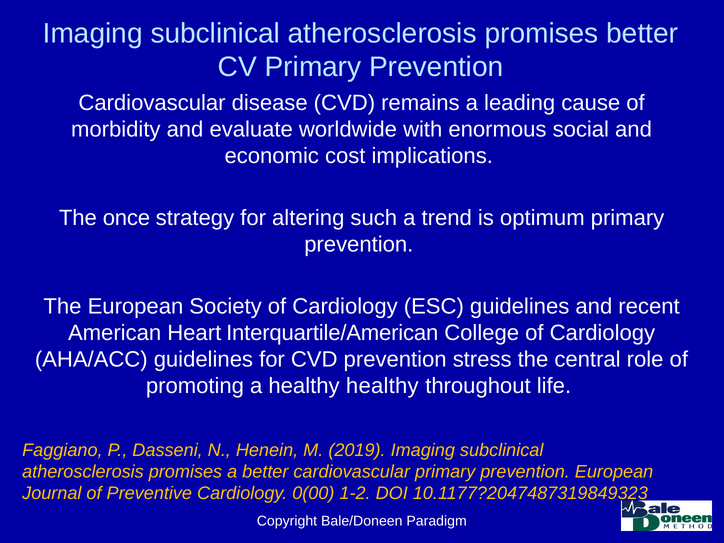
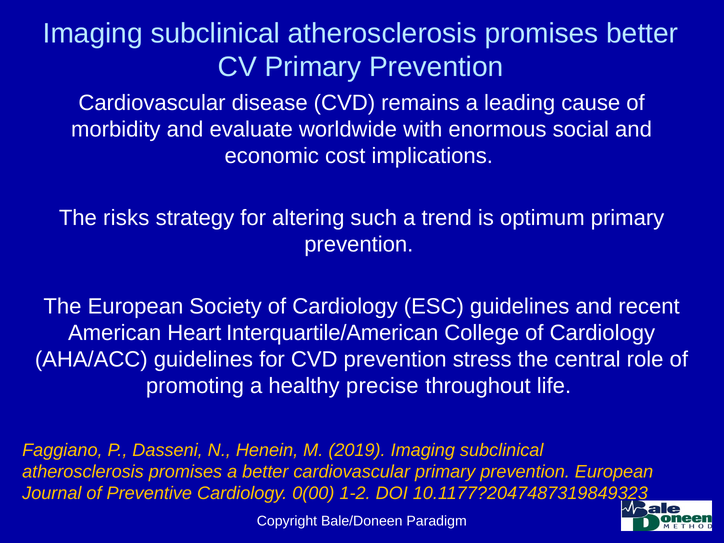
once: once -> risks (126, 218)
healthy healthy: healthy -> precise (382, 386)
